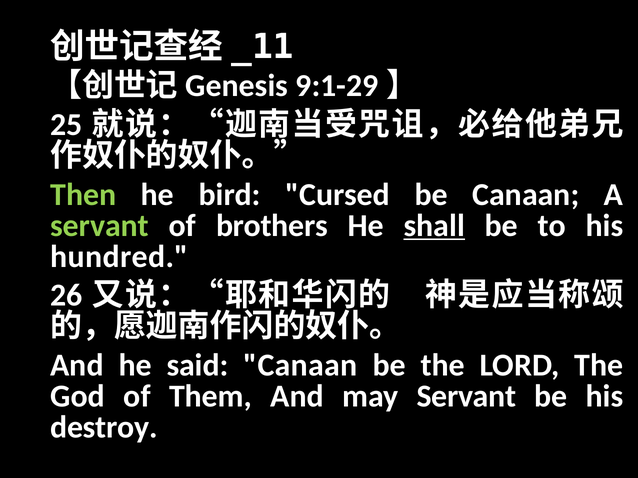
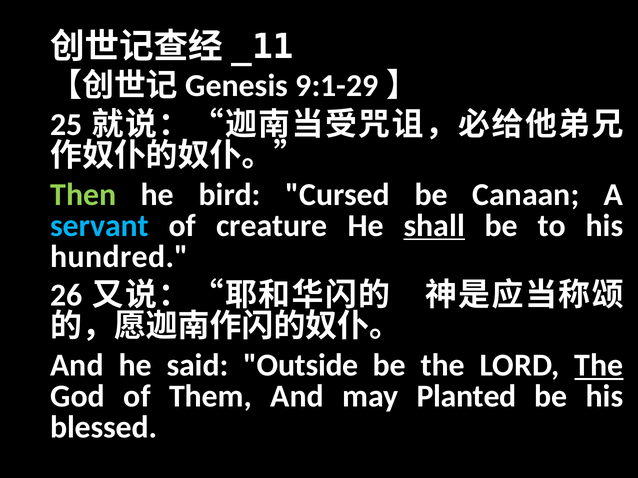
servant colour: light green -> light blue (100, 226)
brothers: brothers -> creature (272, 226)
said Canaan: Canaan -> Outside (301, 366)
The underline: none -> present (599, 366)
may Servant: Servant -> Planted (466, 397)
destroy: destroy -> blessed (104, 428)
